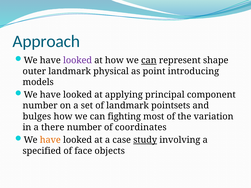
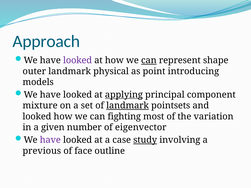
applying underline: none -> present (124, 95)
number: number -> mixture (40, 106)
landmark underline: none -> present (128, 106)
bulges: bulges -> looked (37, 117)
there: there -> given (53, 127)
coordinates: coordinates -> eigenvector (141, 127)
have colour: orange -> purple (50, 140)
specified: specified -> previous (42, 151)
objects: objects -> outline (110, 151)
